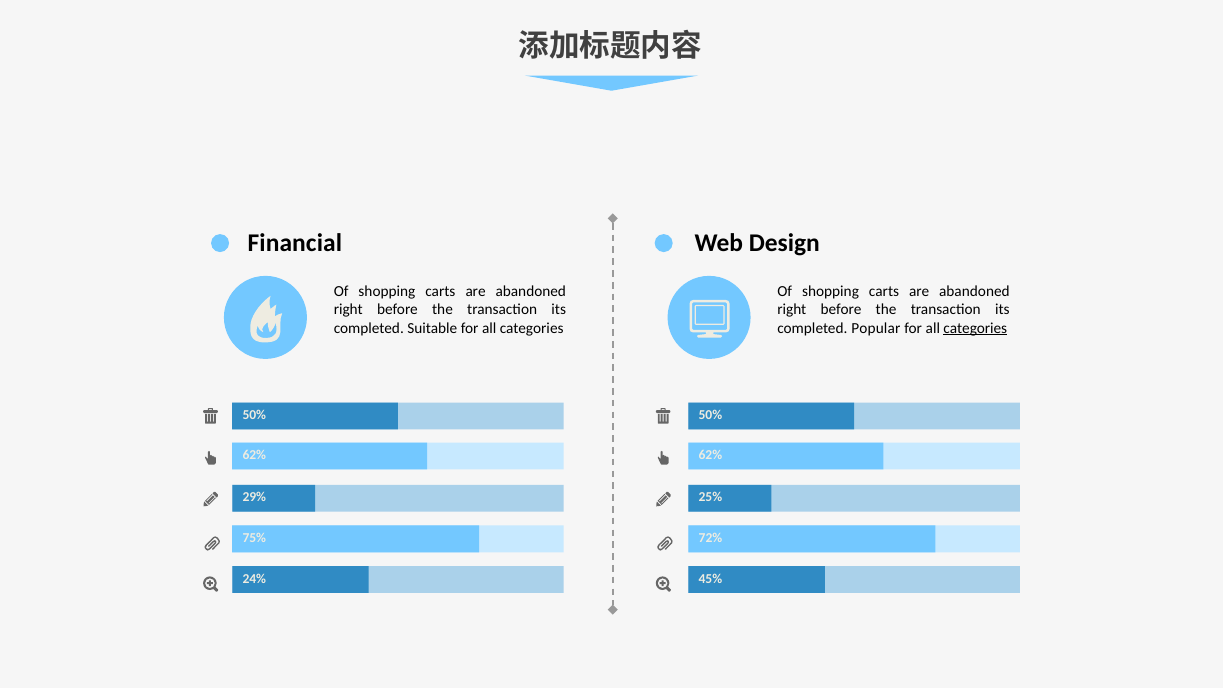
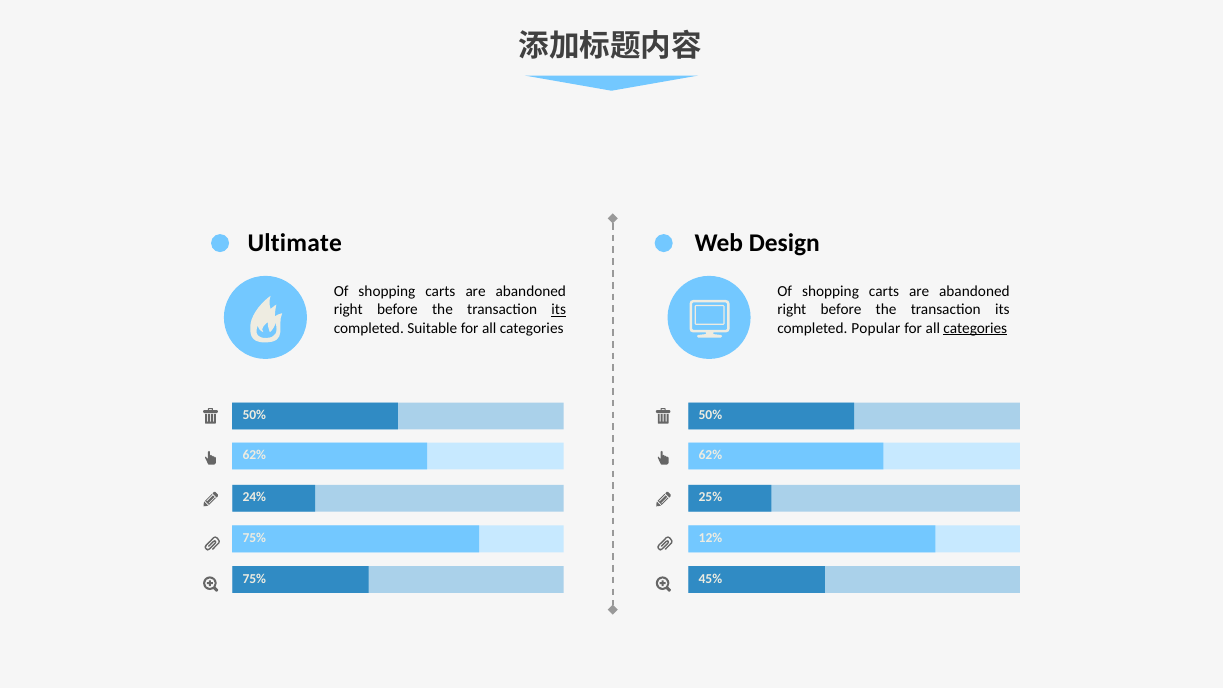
Financial: Financial -> Ultimate (295, 243)
its underline: none -> present (559, 310)
29%: 29% -> 24% (254, 497)
72%: 72% -> 12% (710, 538)
24%: 24% -> 75% (254, 579)
